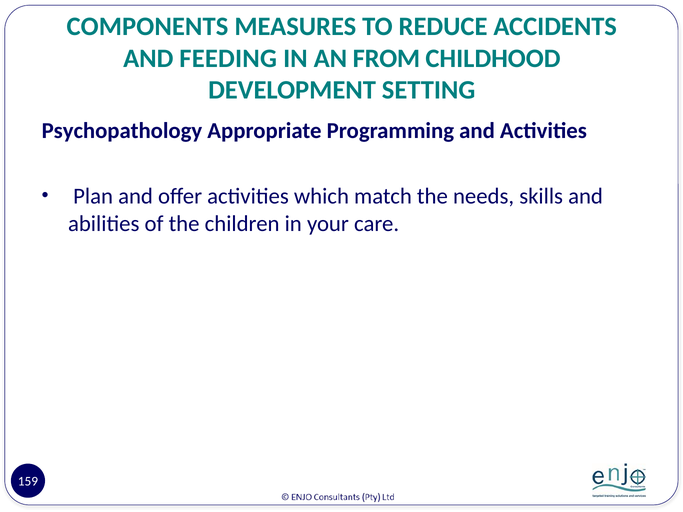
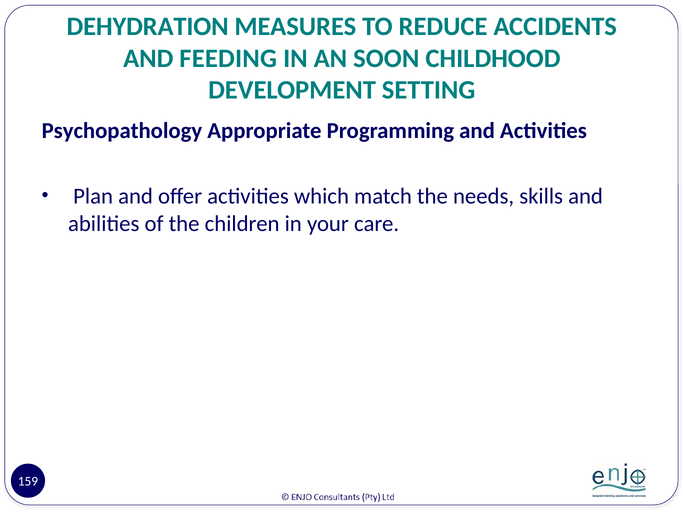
COMPONENTS: COMPONENTS -> DEHYDRATION (148, 26)
FROM: FROM -> SOON (386, 58)
